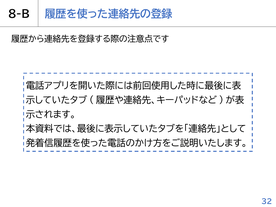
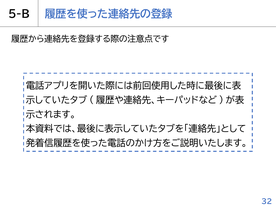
8-B: 8-B -> 5-B (19, 14)
